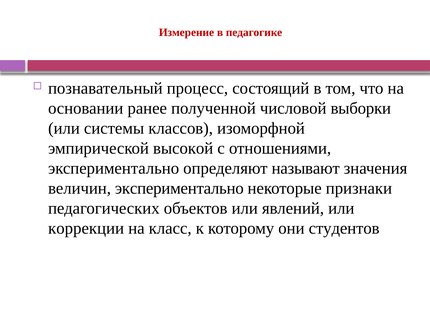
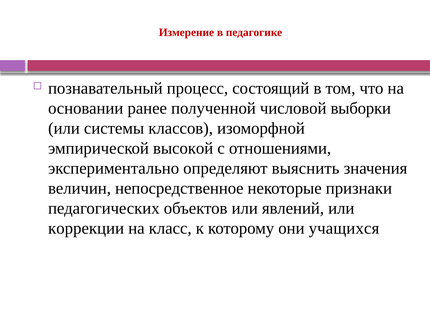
называют: называют -> выяснить (306, 169)
величин экспериментально: экспериментально -> непосредственное (179, 189)
студентов: студентов -> учащихся (344, 229)
